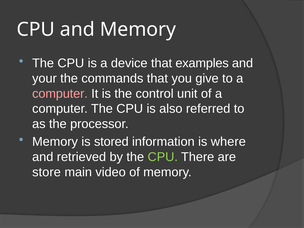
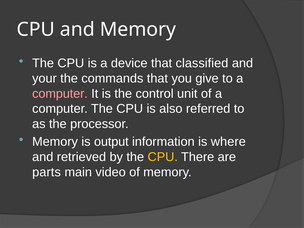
examples: examples -> classified (202, 63)
stored: stored -> output (111, 142)
CPU colour: light green -> yellow (163, 157)
store: store -> parts (47, 172)
